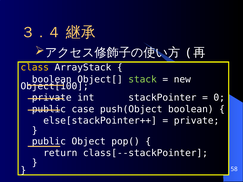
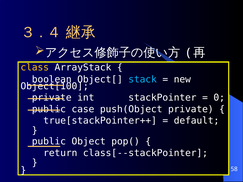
stack colour: light green -> light blue (143, 79)
push(Object boolean: boolean -> private (191, 109)
else[stackPointer++: else[stackPointer++ -> true[stackPointer++ (100, 121)
private: private -> default (197, 121)
